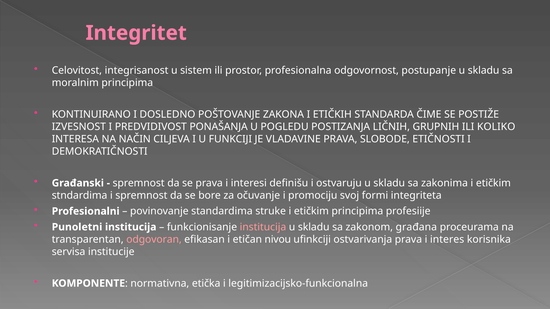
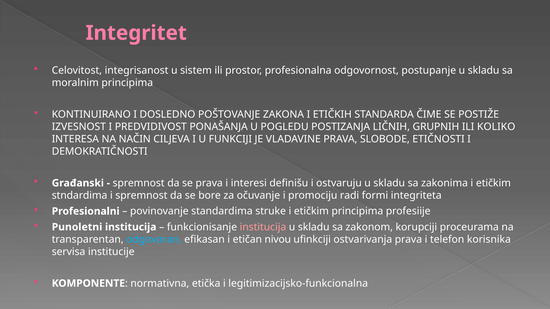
svoj: svoj -> radi (350, 196)
građana: građana -> korupciji (416, 227)
odgovoran colour: pink -> light blue (154, 240)
interes: interes -> telefon (447, 240)
